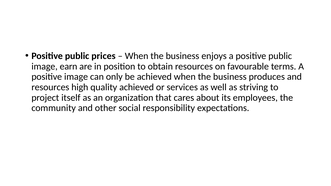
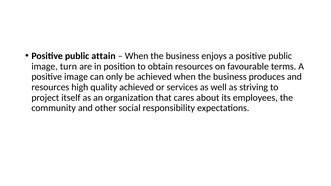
prices: prices -> attain (103, 56)
earn: earn -> turn (68, 66)
